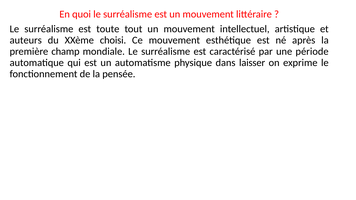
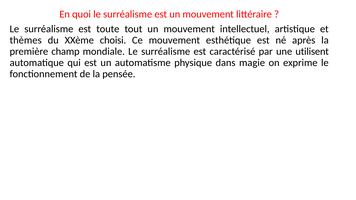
auteurs: auteurs -> thèmes (26, 40)
période: période -> utilisent (312, 52)
laisser: laisser -> magie (252, 63)
